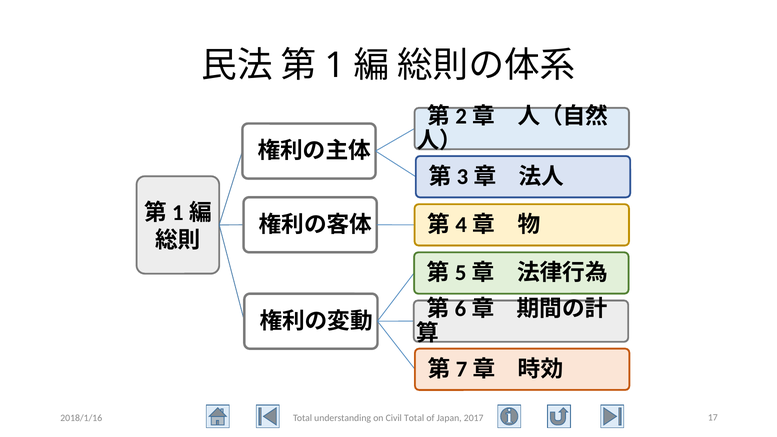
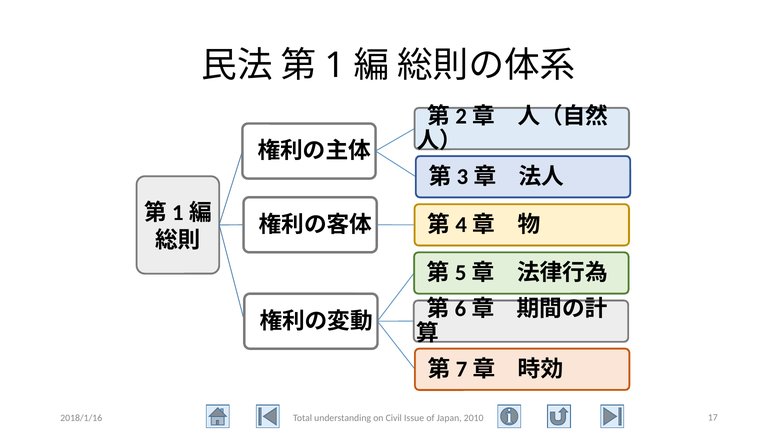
Civil Total: Total -> Issue (414, 418)
2017: 2017 -> 2010 (474, 418)
